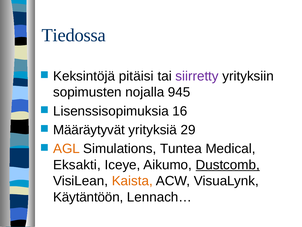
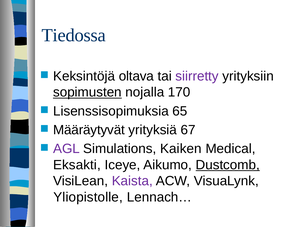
pitäisi: pitäisi -> oltava (136, 76)
sopimusten underline: none -> present (87, 92)
945: 945 -> 170 (179, 92)
16: 16 -> 65 (180, 111)
29: 29 -> 67 (188, 130)
AGL colour: orange -> purple (67, 148)
Tuntea: Tuntea -> Kaiken (181, 148)
Kaista colour: orange -> purple (132, 181)
Käytäntöön: Käytäntöön -> Yliopistolle (88, 197)
